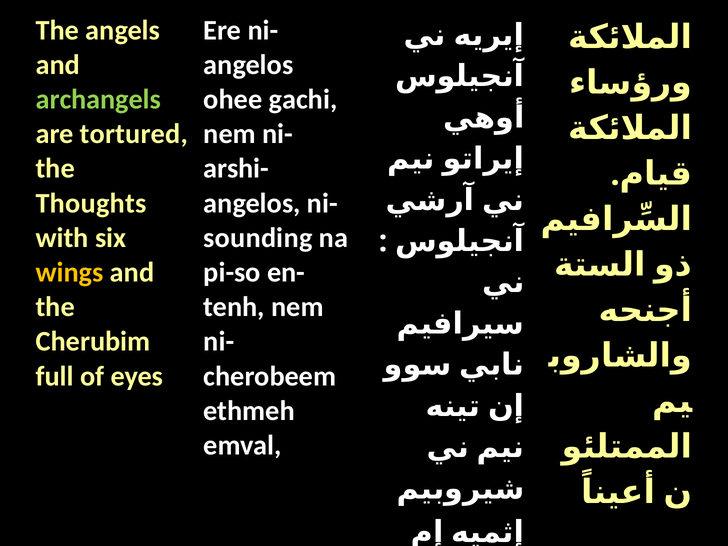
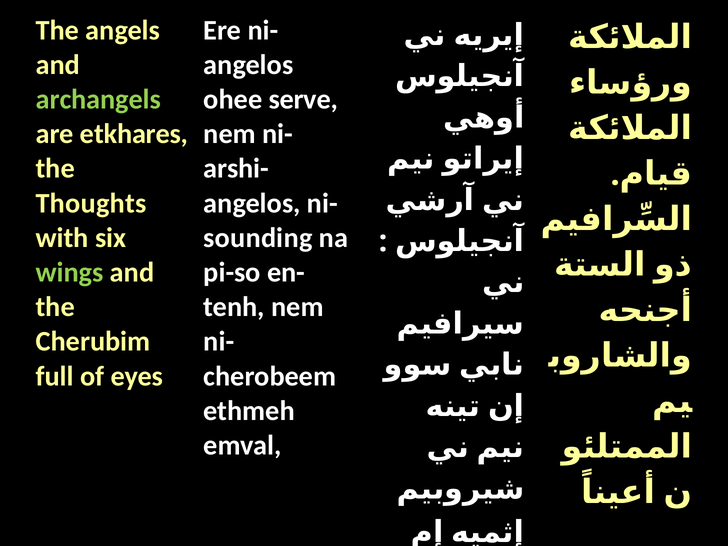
gachi: gachi -> serve (303, 99)
tortured: tortured -> etkhares (134, 134)
wings colour: yellow -> light green (70, 272)
